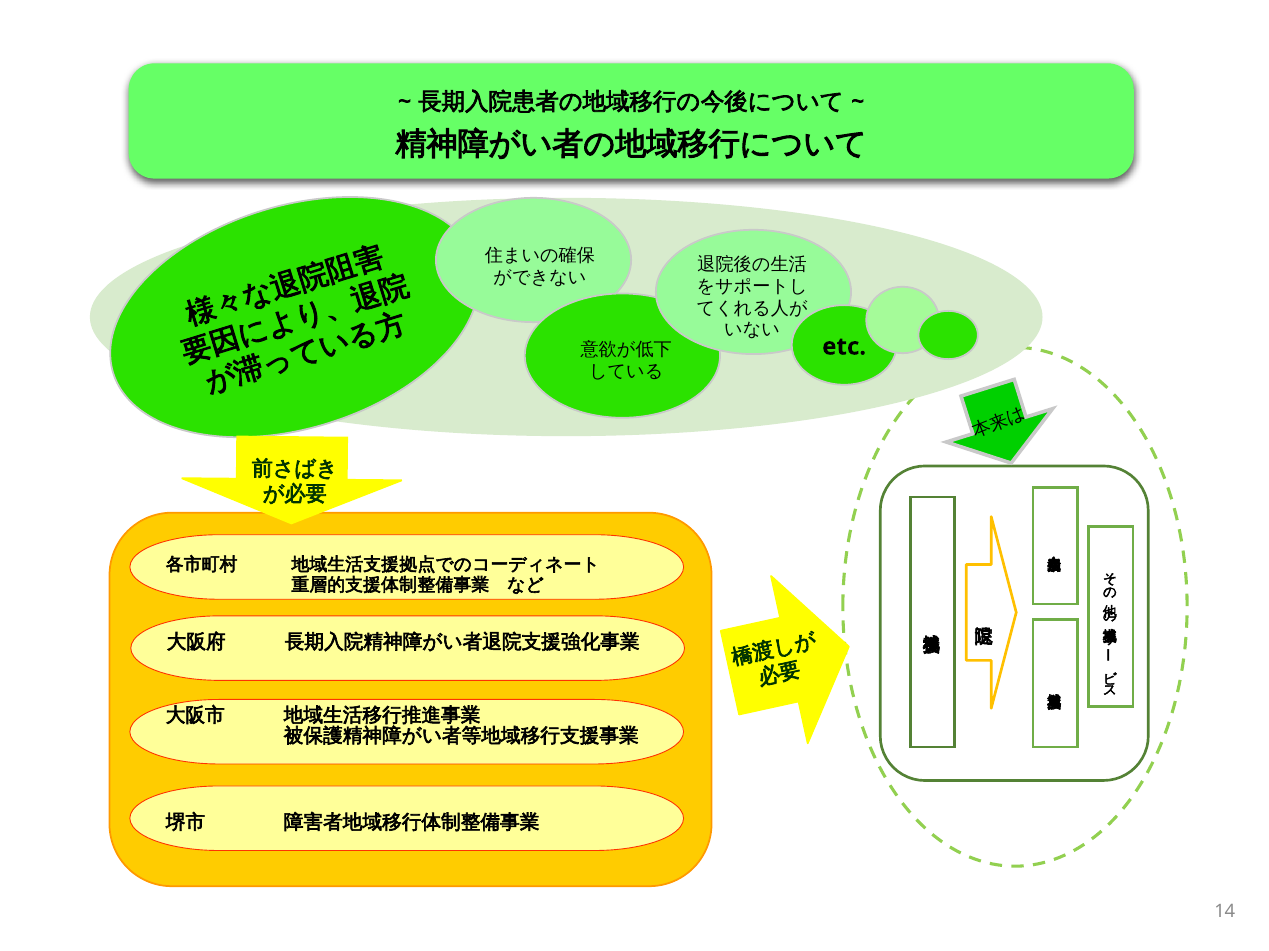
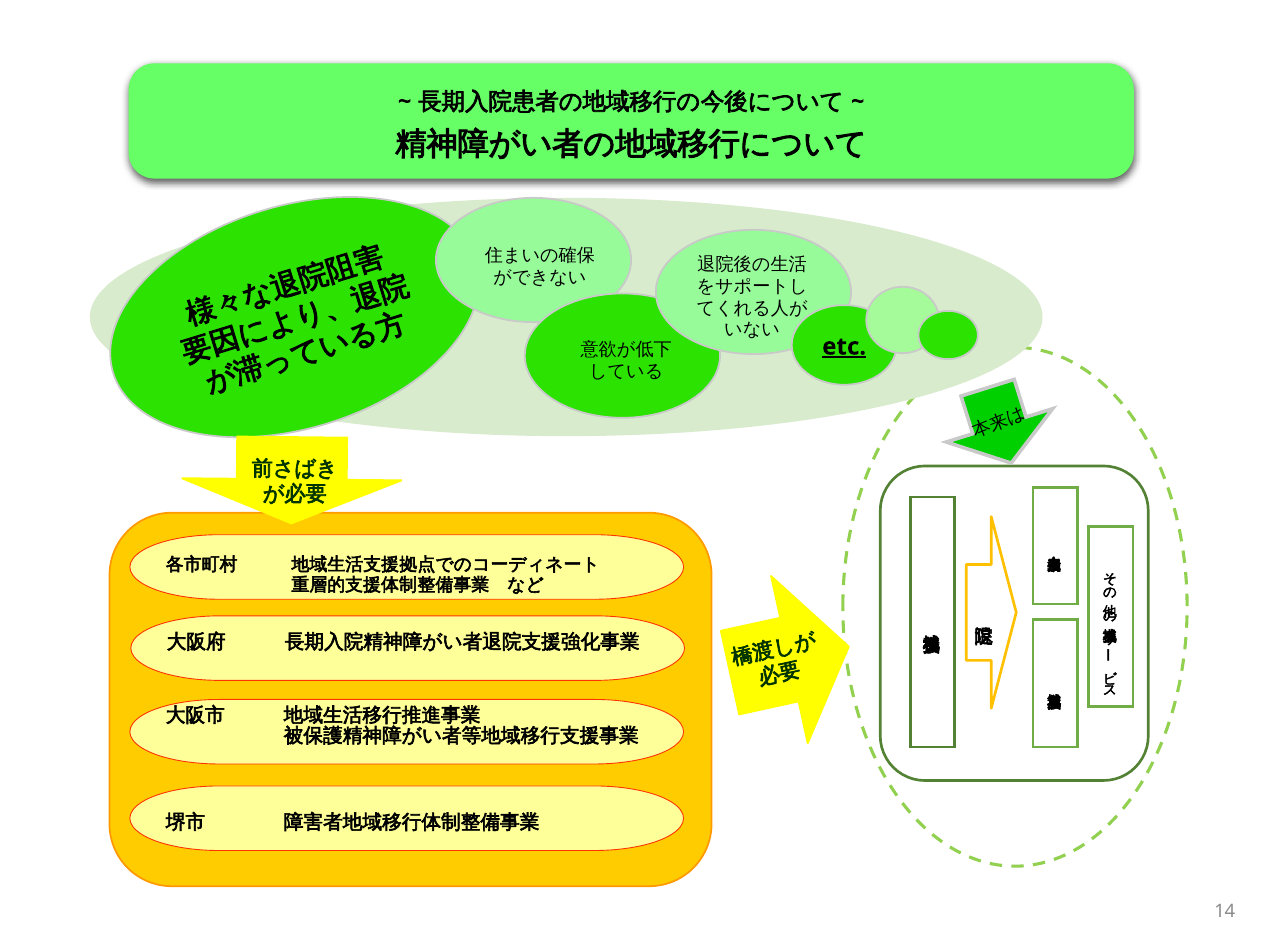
etc underline: none -> present (844, 347)
